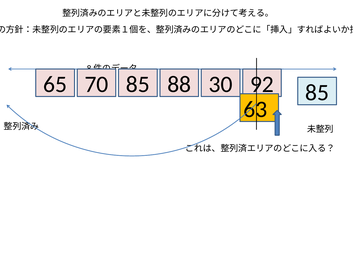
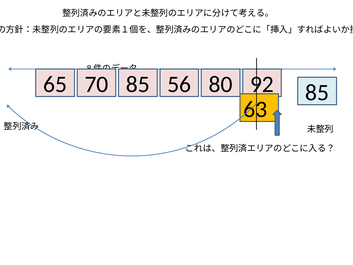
88: 88 -> 56 (179, 84)
30: 30 -> 80 (221, 84)
